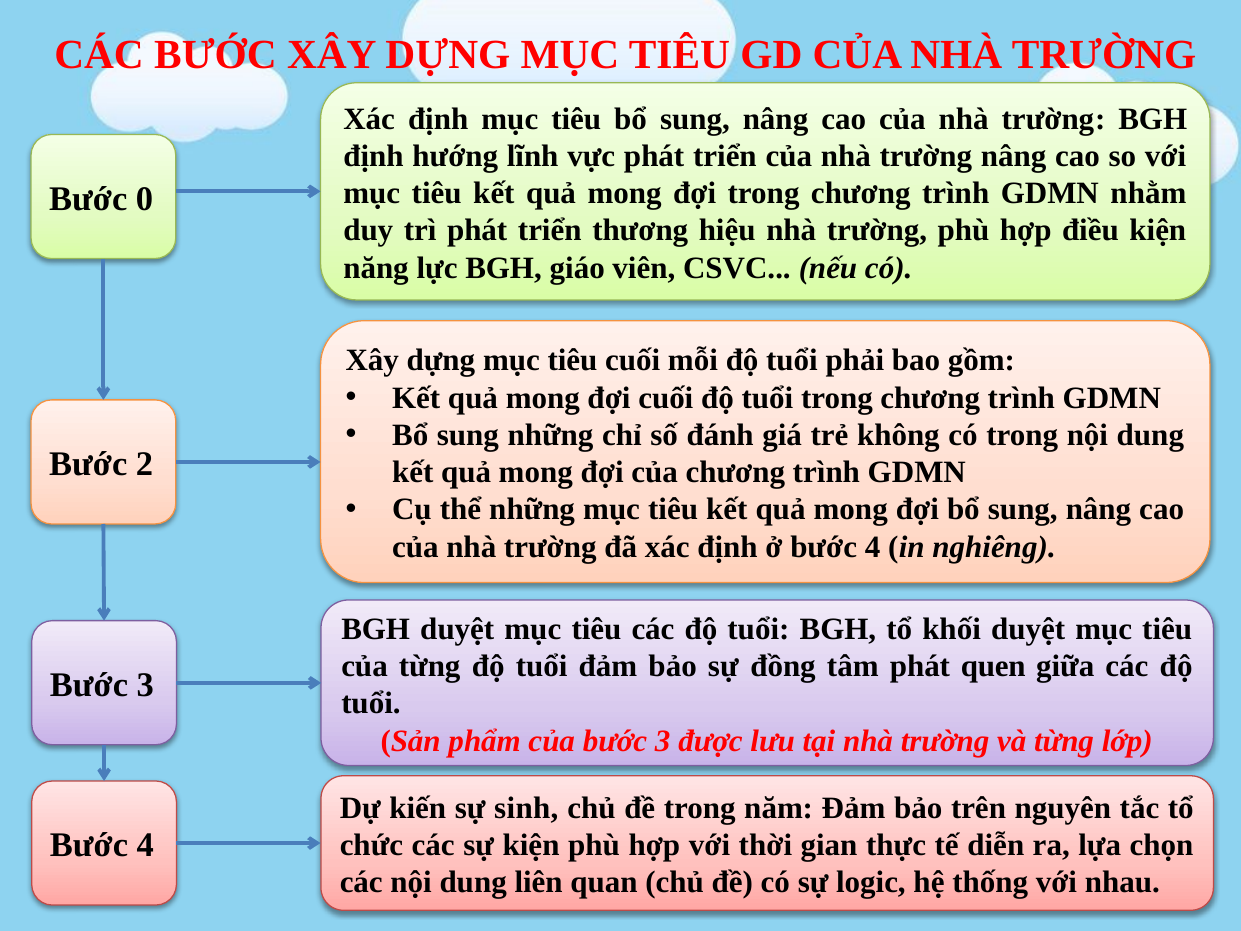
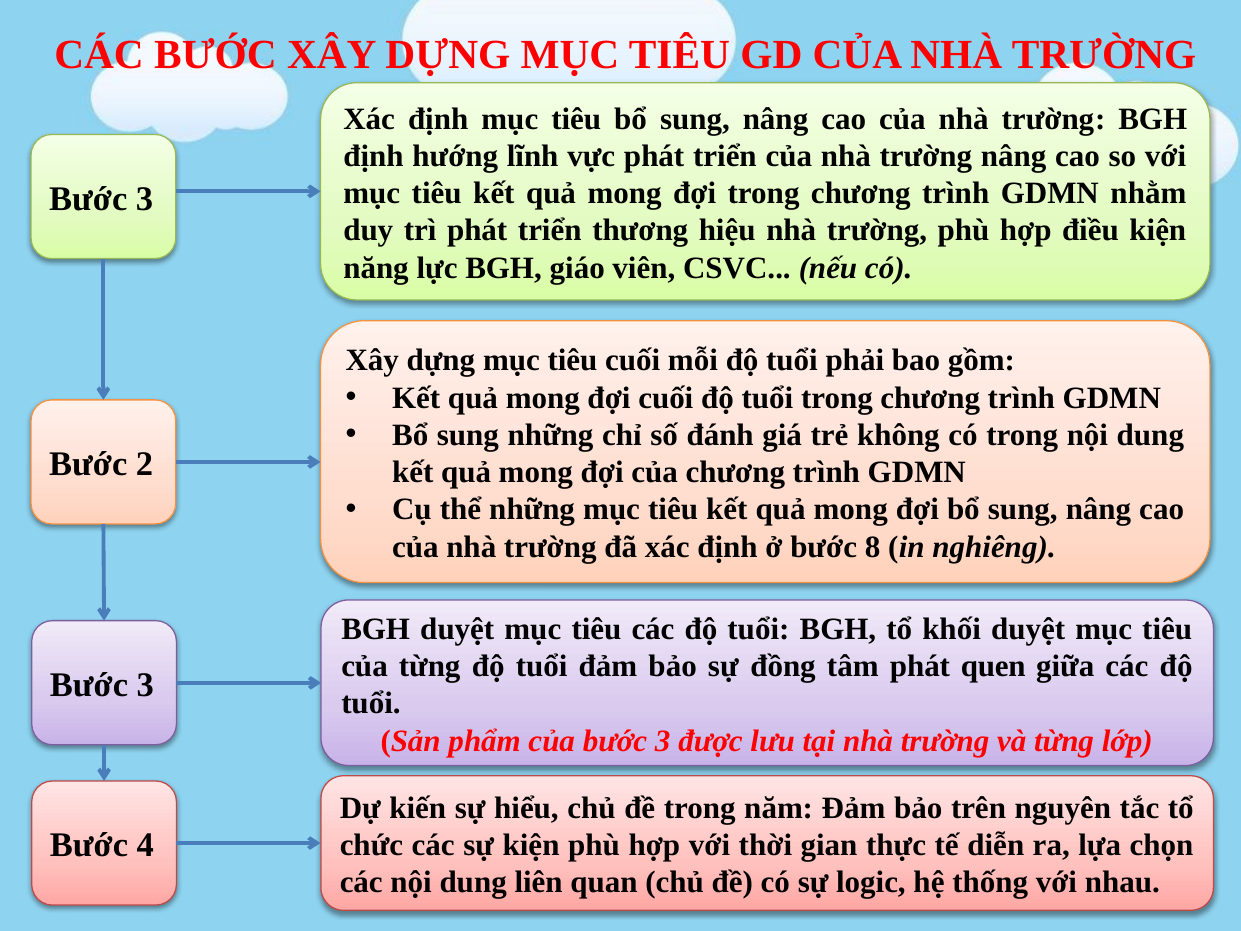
0: 0 -> 3 (145, 199)
ở bước 4: 4 -> 8 (873, 547)
sinh: sinh -> hiểu (526, 808)
